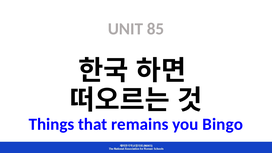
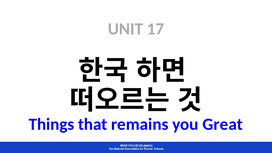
85: 85 -> 17 (156, 29)
Bingo: Bingo -> Great (223, 124)
